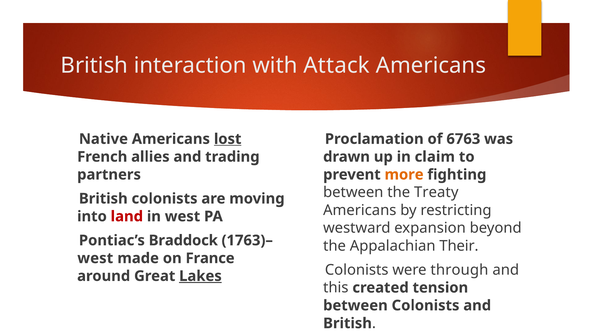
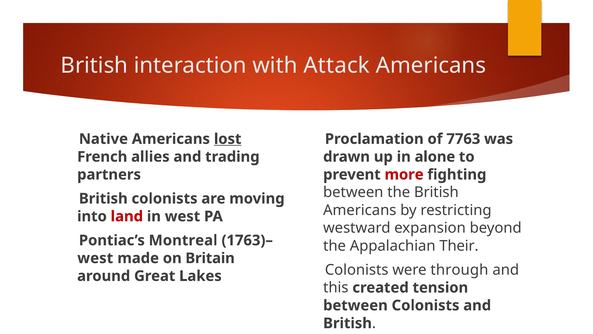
6763: 6763 -> 7763 (463, 139)
claim: claim -> alone (435, 157)
more colour: orange -> red (404, 174)
the Treaty: Treaty -> British (436, 192)
Braddock: Braddock -> Montreal (183, 240)
France: France -> Britain (210, 258)
Lakes underline: present -> none (200, 276)
